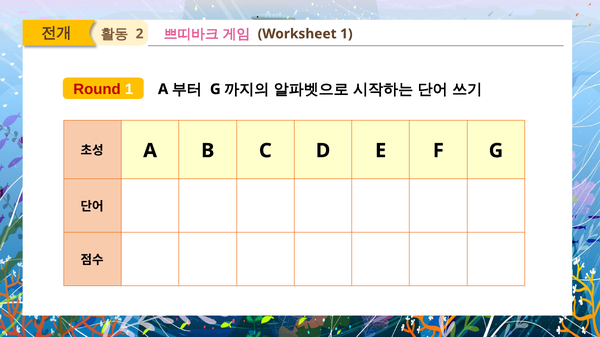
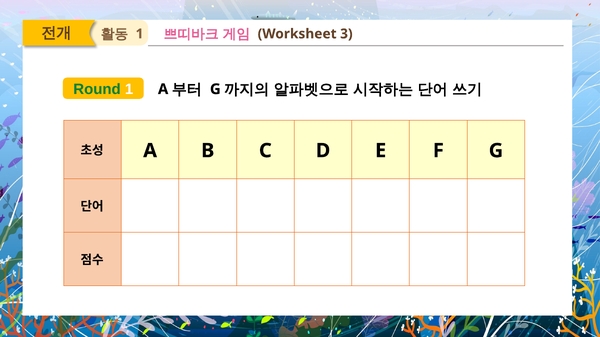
2: 2 -> 1 (140, 34)
Worksheet 1: 1 -> 3 (346, 34)
Round colour: red -> green (97, 89)
